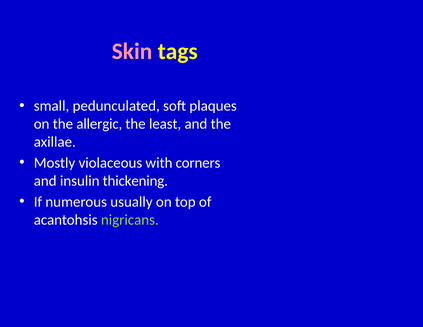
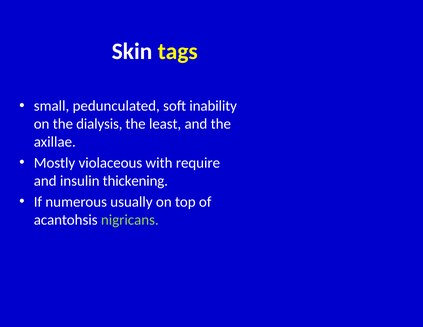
Skin colour: pink -> white (132, 51)
plaques: plaques -> inability (213, 106)
allergic: allergic -> dialysis (99, 124)
corners: corners -> require (198, 163)
